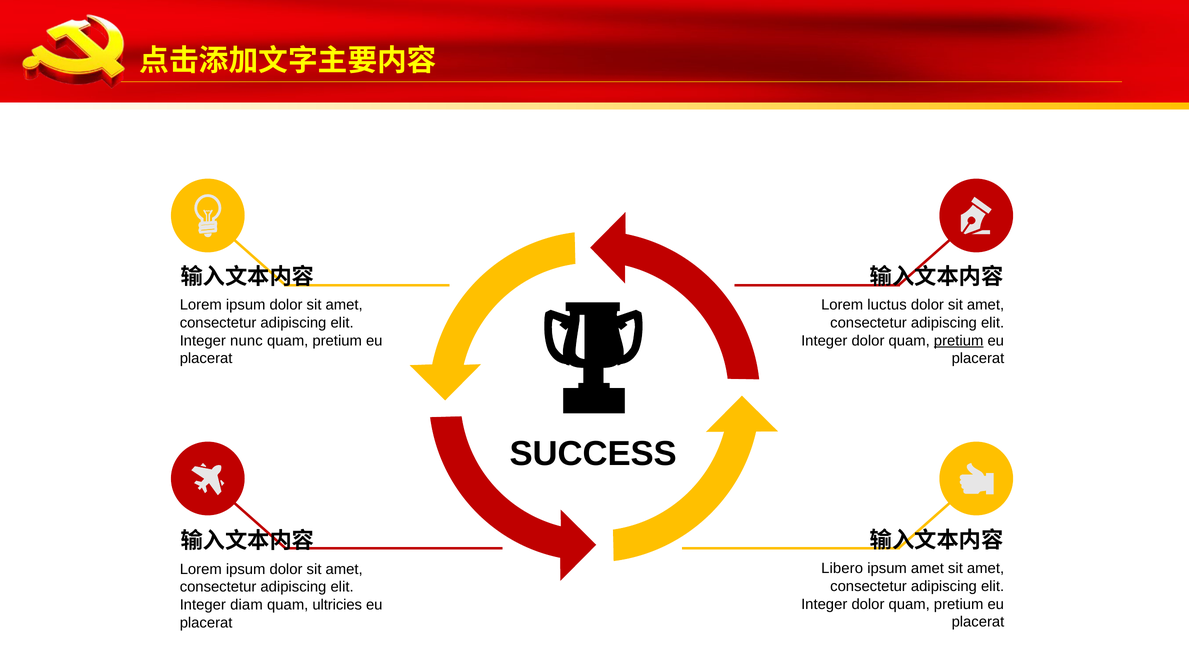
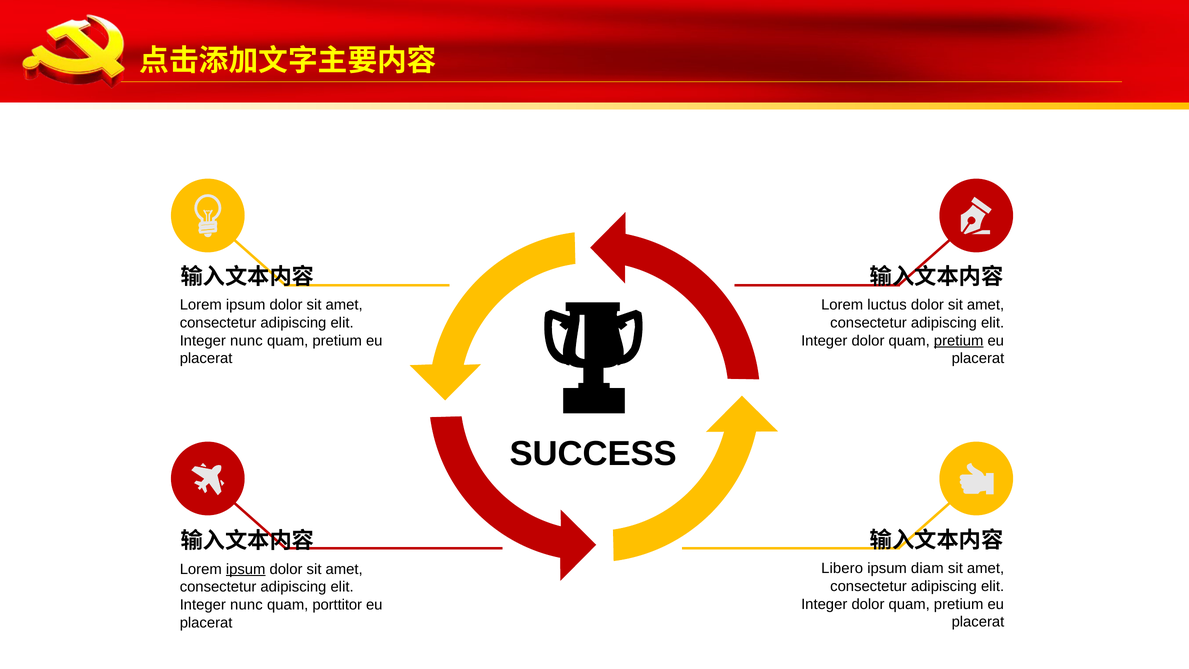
ipsum amet: amet -> diam (927, 568)
ipsum underline: none -> present (246, 569)
diam: diam -> nunc (246, 605)
ultricies: ultricies -> porttitor (337, 605)
